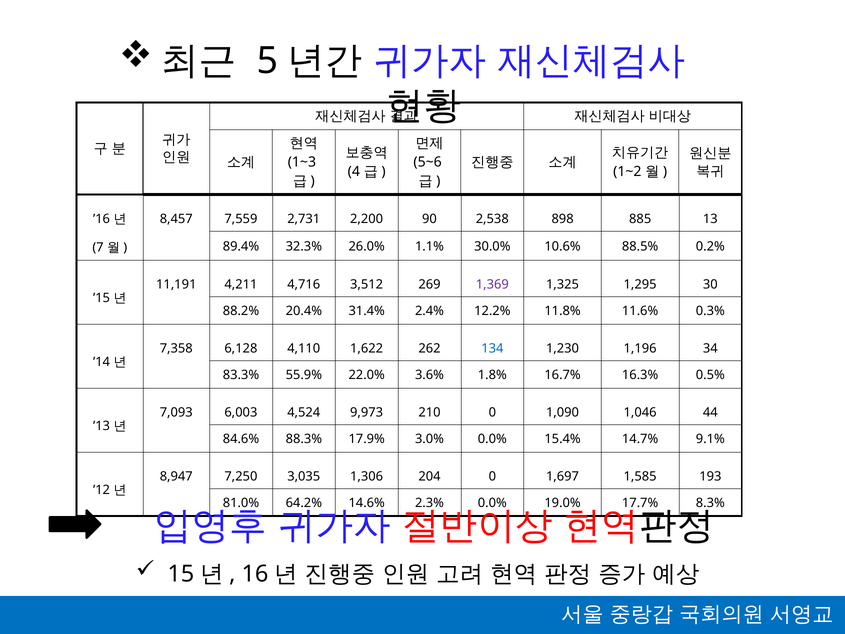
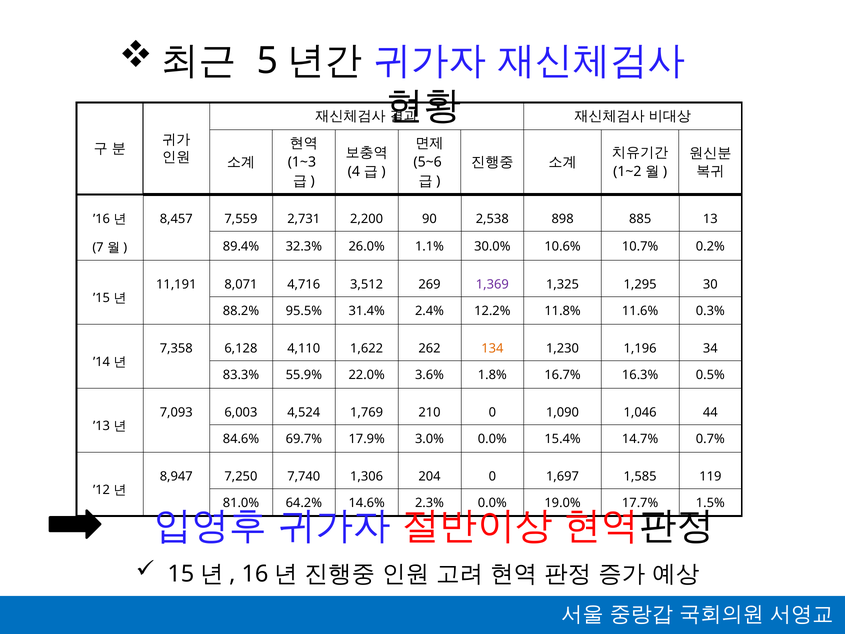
88.5%: 88.5% -> 10.7% (640, 246)
4,211: 4,211 -> 8,071 (241, 284)
20.4%: 20.4% -> 95.5% (304, 311)
134 colour: blue -> orange (492, 348)
9,973: 9,973 -> 1,769 (367, 412)
88.3%: 88.3% -> 69.7% (304, 439)
9.1%: 9.1% -> 0.7% (710, 439)
3,035: 3,035 -> 7,740 (304, 476)
193: 193 -> 119 (710, 476)
8.3%: 8.3% -> 1.5% (710, 503)
